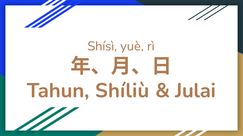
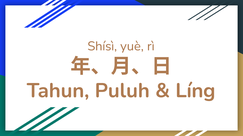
Shíliù: Shíliù -> Puluh (122, 91)
Julai: Julai -> Líng (195, 91)
